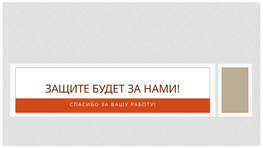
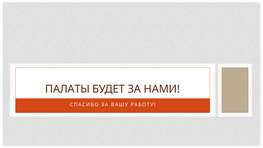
ЗАЩИТЕ: ЗАЩИТЕ -> ПАЛАТЫ (67, 89)
